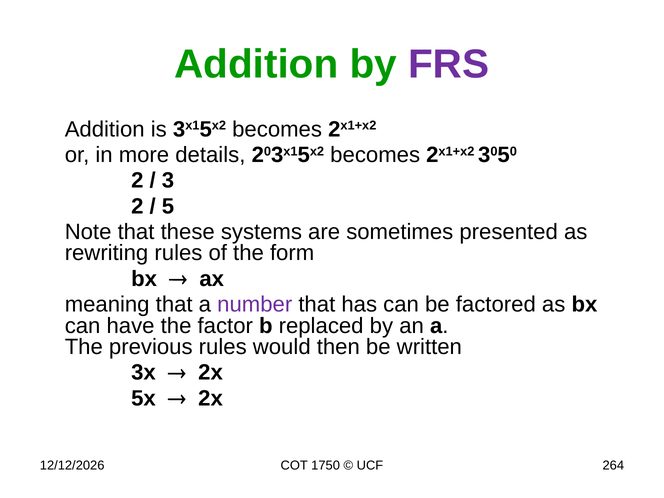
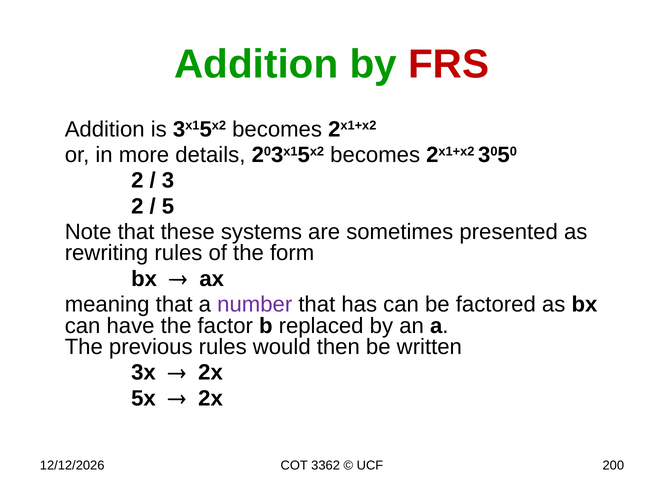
FRS colour: purple -> red (449, 64)
1750: 1750 -> 3362 (326, 465)
264: 264 -> 200 (613, 465)
